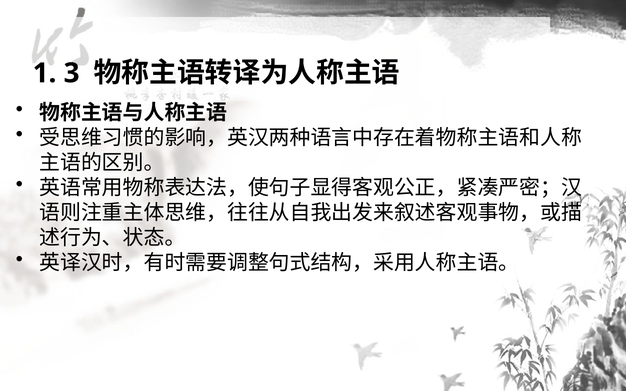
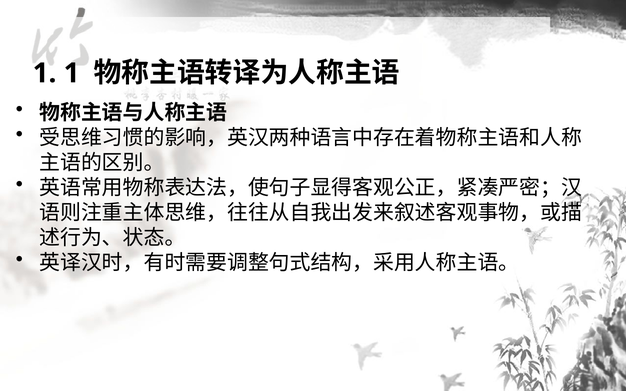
1 3: 3 -> 1 (72, 73)
